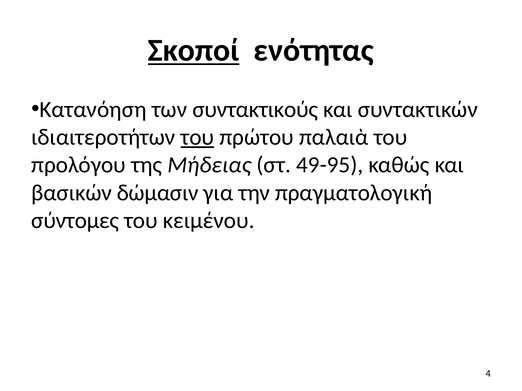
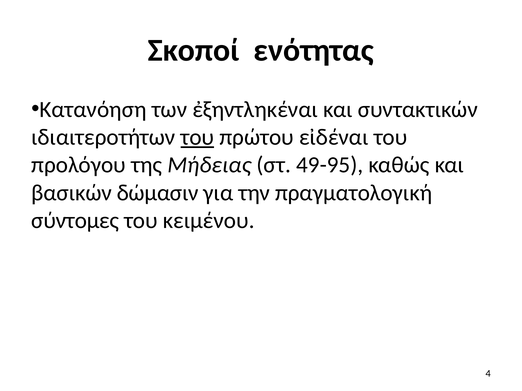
Σκοποί underline: present -> none (194, 51)
συντακτικούς: συντακτικούς -> ἐξηντληκέναι (255, 110)
παλαιὰ: παλαιὰ -> εἰδέναι (334, 137)
